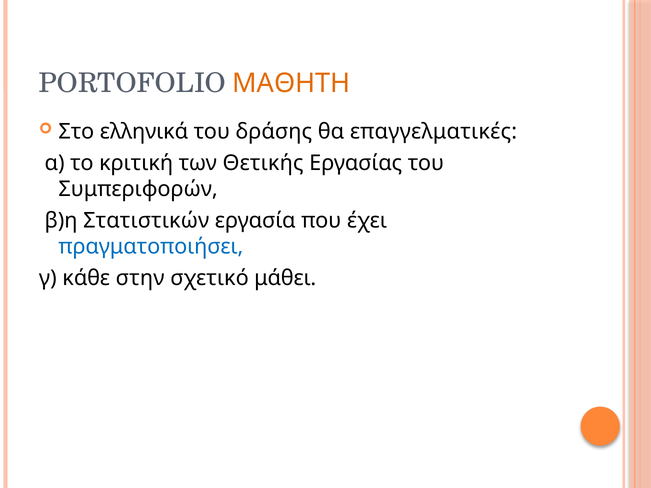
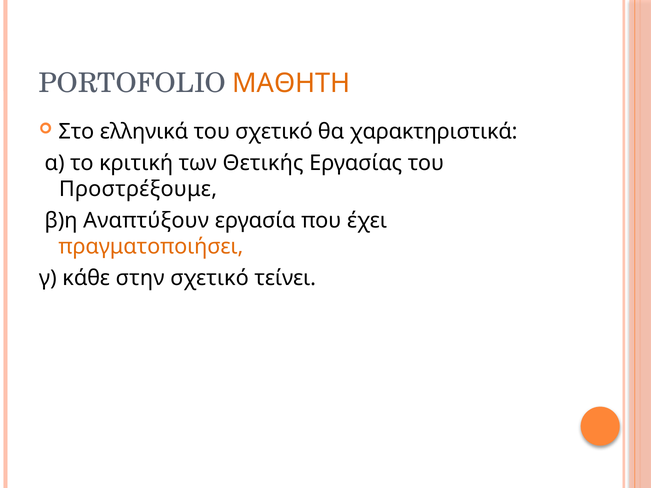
του δράσης: δράσης -> σχετικό (274, 132)
επαγγελματικές: επαγγελματικές -> χαρακτηριστικά (434, 132)
Συμπεριφορών: Συμπεριφορών -> Προστρέξουμε (138, 189)
Στατιστικών: Στατιστικών -> Αναπτύξουν (146, 221)
πραγματοποιήσει colour: blue -> orange (151, 247)
μάθει: μάθει -> τείνει (285, 278)
